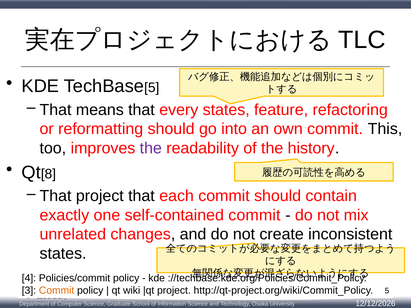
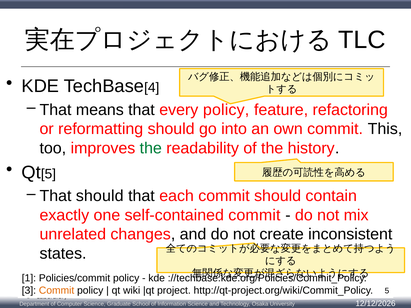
5: 5 -> 4 (152, 88)
every states: states -> policy (226, 110)
the colour: purple -> green (151, 148)
Qt 8: 8 -> 5 (48, 174)
That project: project -> should (100, 196)
4: 4 -> 1 (29, 278)
